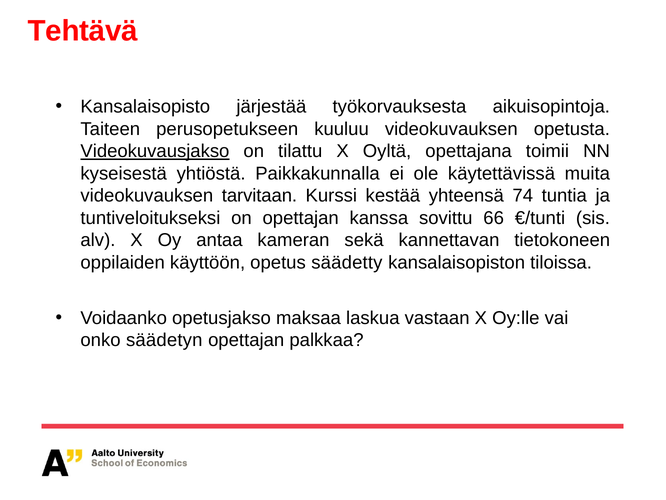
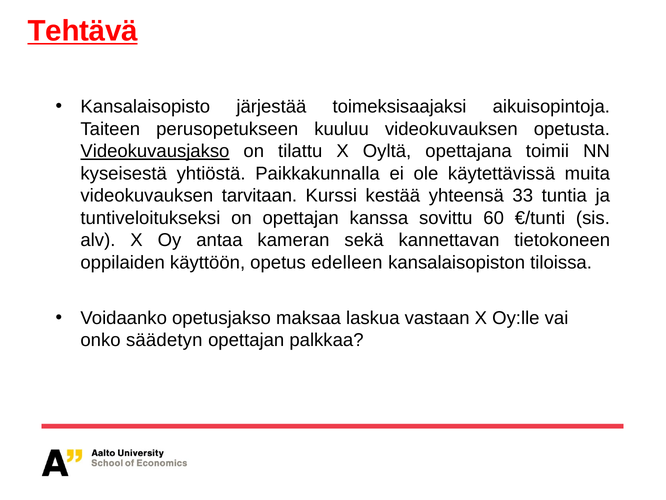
Tehtävä underline: none -> present (83, 31)
työkorvauksesta: työkorvauksesta -> toimeksisaajaksi (400, 107)
74: 74 -> 33 (523, 196)
66: 66 -> 60 (494, 218)
säädetty: säädetty -> edelleen (347, 262)
